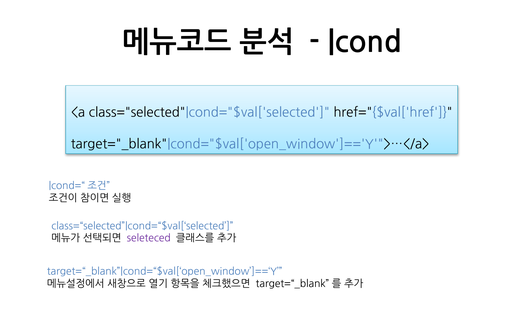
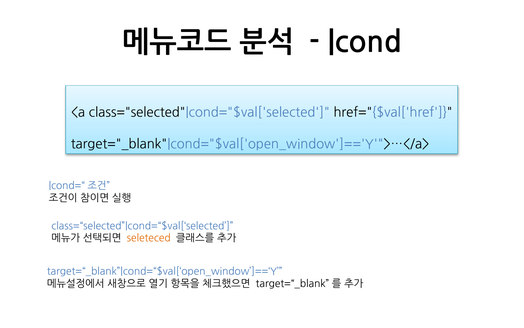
seleteced colour: purple -> orange (149, 238)
